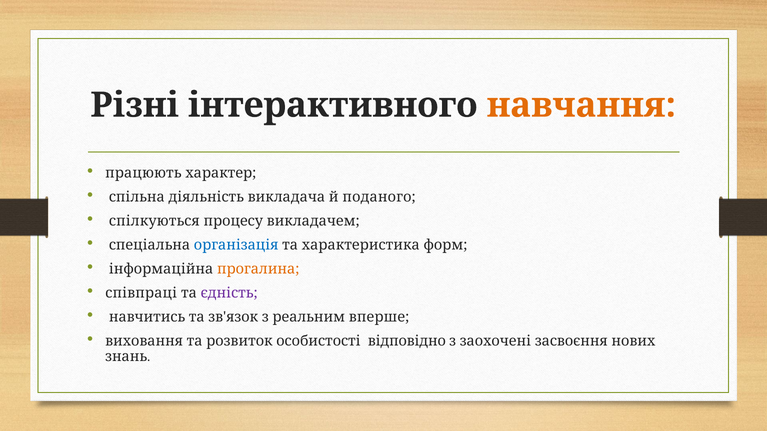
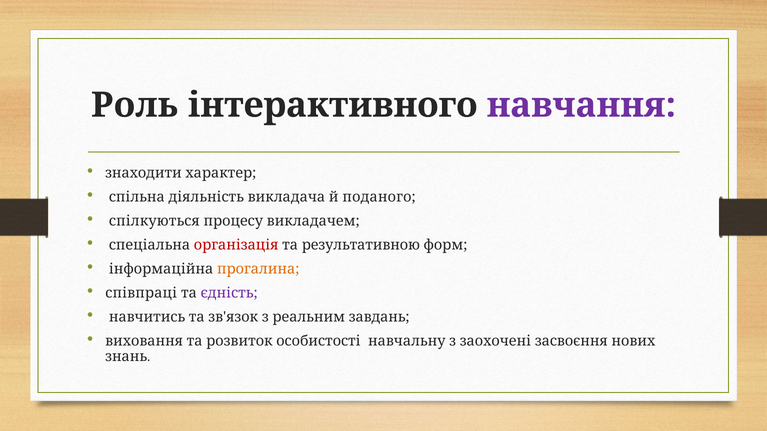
Різні: Різні -> Роль (134, 105)
навчання colour: orange -> purple (581, 105)
працюють: працюють -> знаходити (144, 173)
організація colour: blue -> red (236, 245)
характеристика: характеристика -> результативною (361, 245)
вперше: вперше -> завдань (379, 317)
відповідно: відповідно -> навчальну (407, 341)
